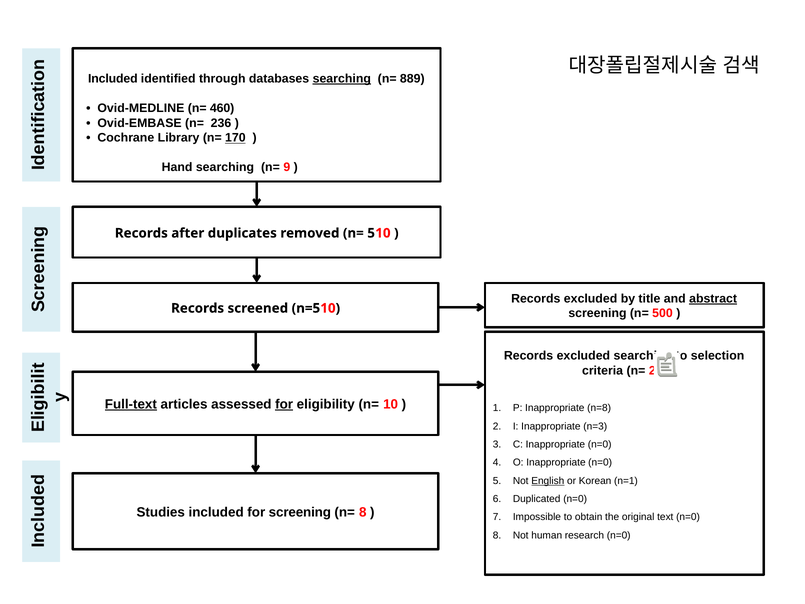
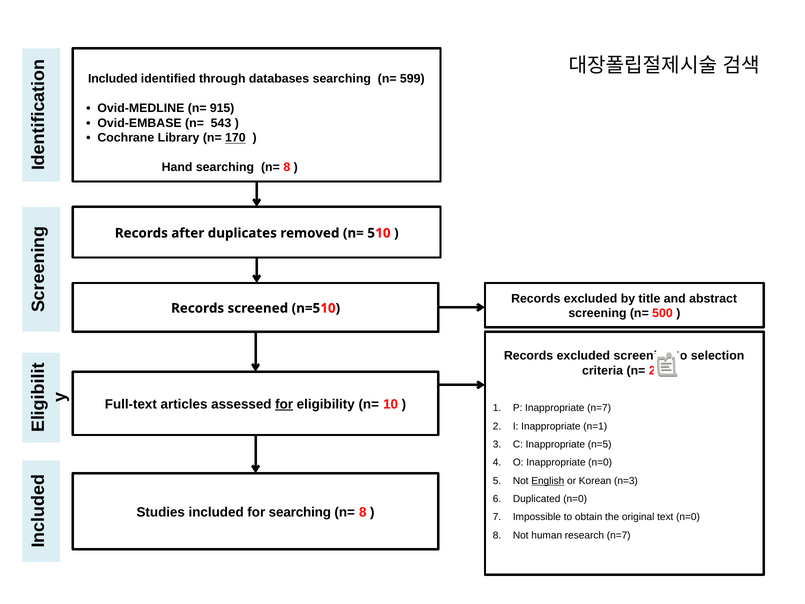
searching underline: present -> none (342, 79)
889: 889 -> 599 (412, 79)
460: 460 -> 915 (222, 108)
236: 236 -> 543 (221, 123)
Hand searching n= 9: 9 -> 8 (287, 167)
abstract underline: present -> none (713, 298)
excluded searching: searching -> screening (643, 356)
Full-text underline: present -> none (131, 404)
Inappropriate n=8: n=8 -> n=7 (599, 408)
n=3: n=3 -> n=1 (595, 426)
C Inappropriate n=0: n=0 -> n=5 (600, 444)
n=1: n=1 -> n=3 (626, 481)
for screening: screening -> searching (300, 512)
research n=0: n=0 -> n=7 (619, 535)
